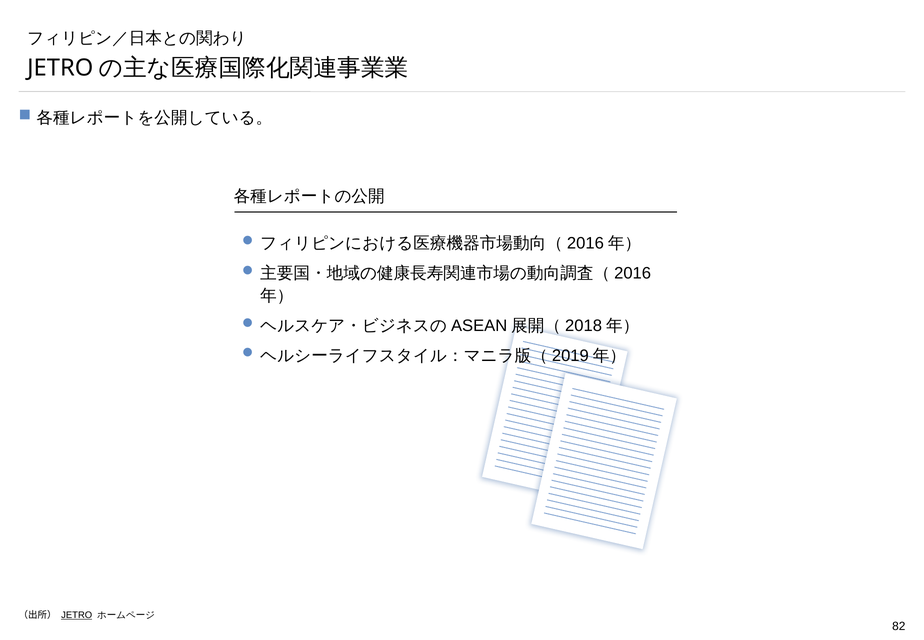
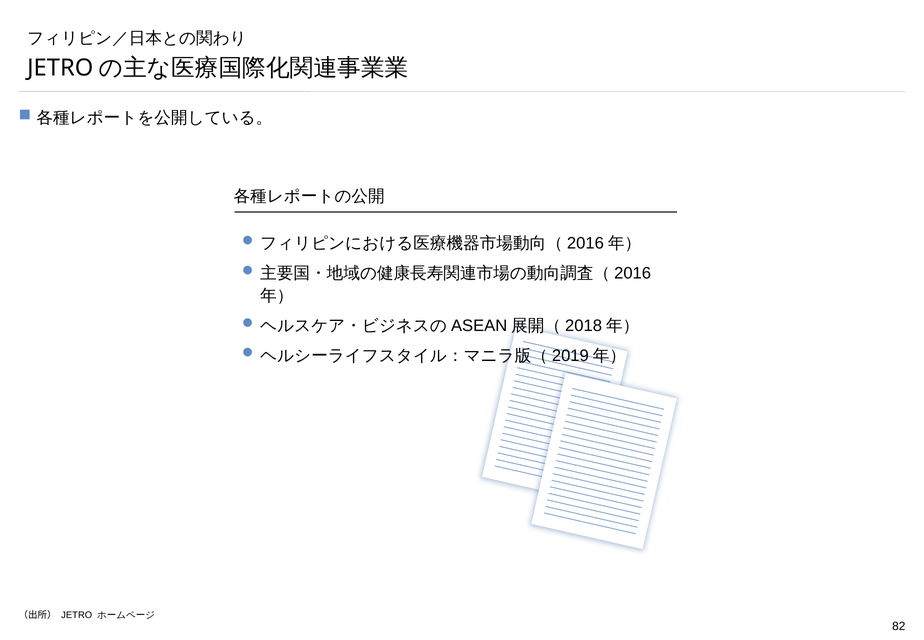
JETRO underline: present -> none (77, 615)
